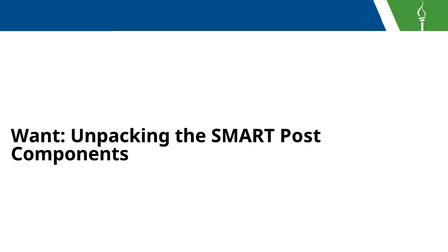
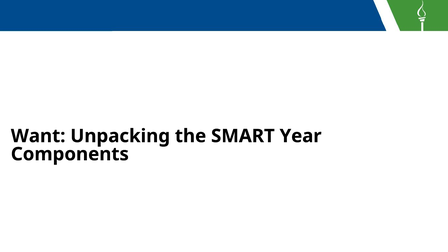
Post: Post -> Year (301, 136)
